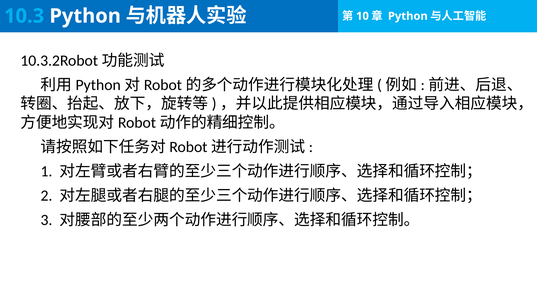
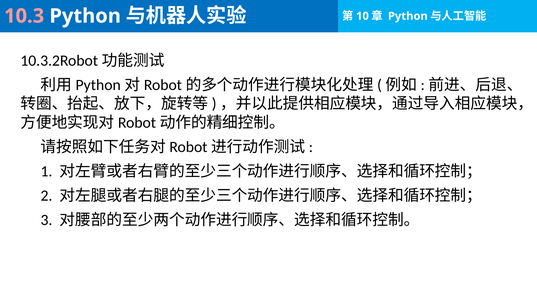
10.3 colour: light blue -> pink (24, 16)
